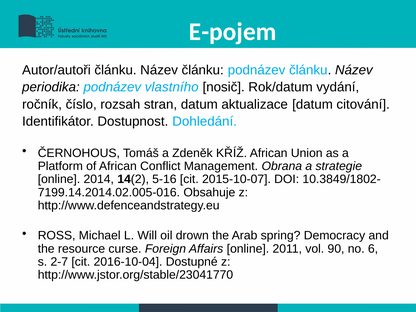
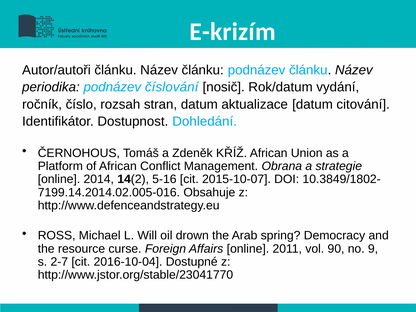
E-pojem: E-pojem -> E-krizím (233, 32)
vlastního: vlastního -> číslování (172, 87)
6: 6 -> 9 (373, 249)
